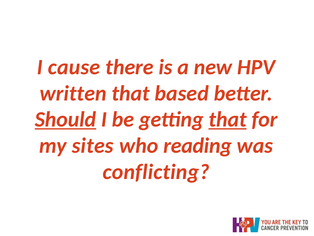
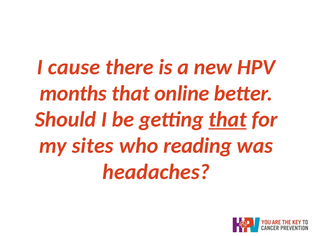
written: written -> months (73, 93)
based: based -> online (182, 93)
Should underline: present -> none (65, 119)
conflicting: conflicting -> headaches (156, 172)
